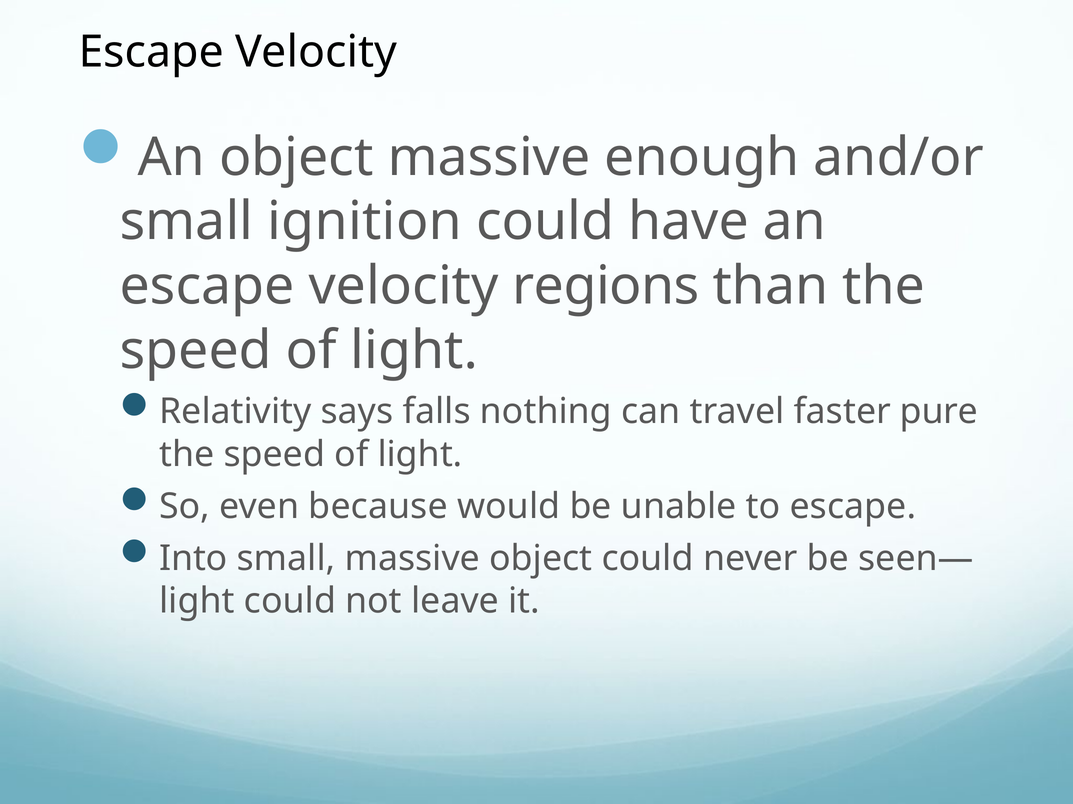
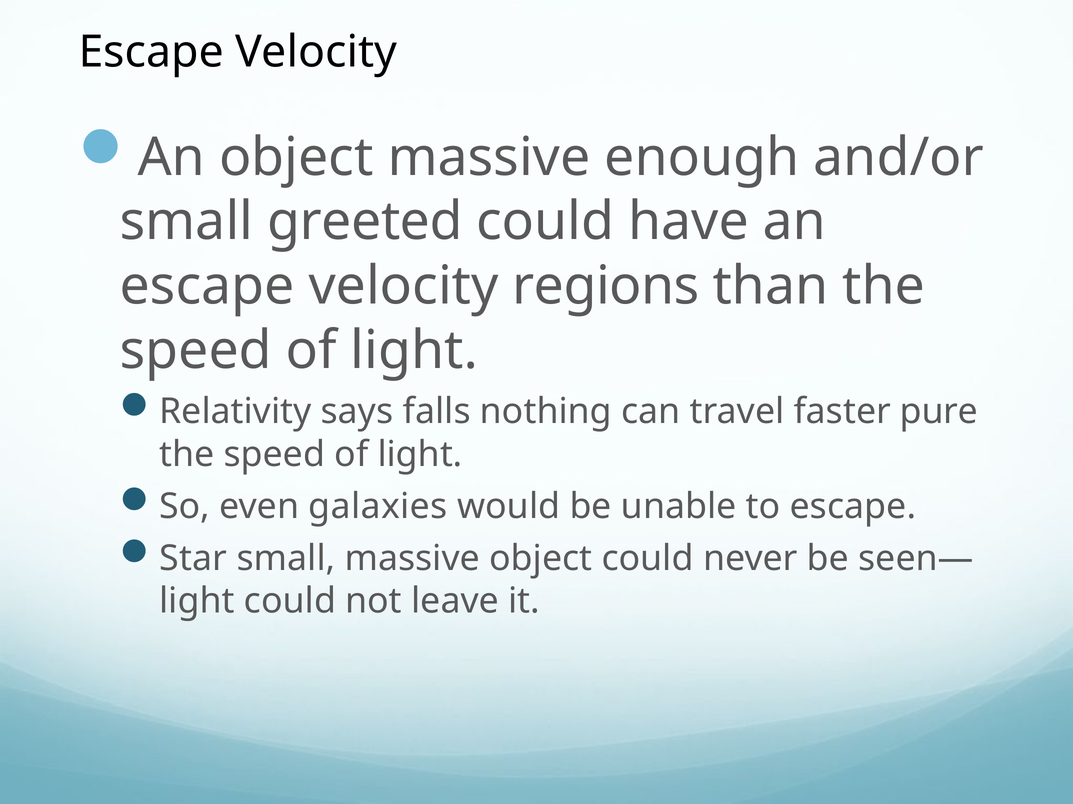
ignition: ignition -> greeted (365, 222)
because: because -> galaxies (378, 507)
Into: Into -> Star (193, 559)
